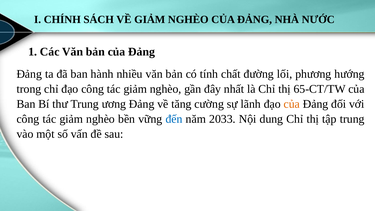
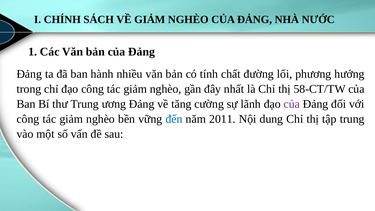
65-CT/TW: 65-CT/TW -> 58-CT/TW (320, 89)
của colour: orange -> purple (292, 104)
2033: 2033 -> 2011 (222, 119)
